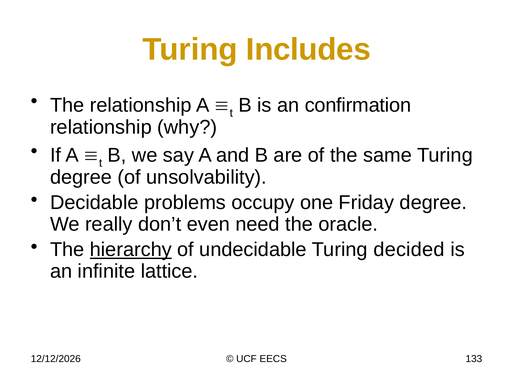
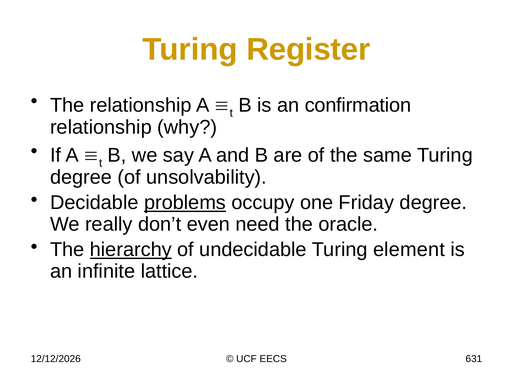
Includes: Includes -> Register (308, 50)
problems underline: none -> present (185, 203)
decided: decided -> element (409, 250)
133: 133 -> 631 (474, 360)
